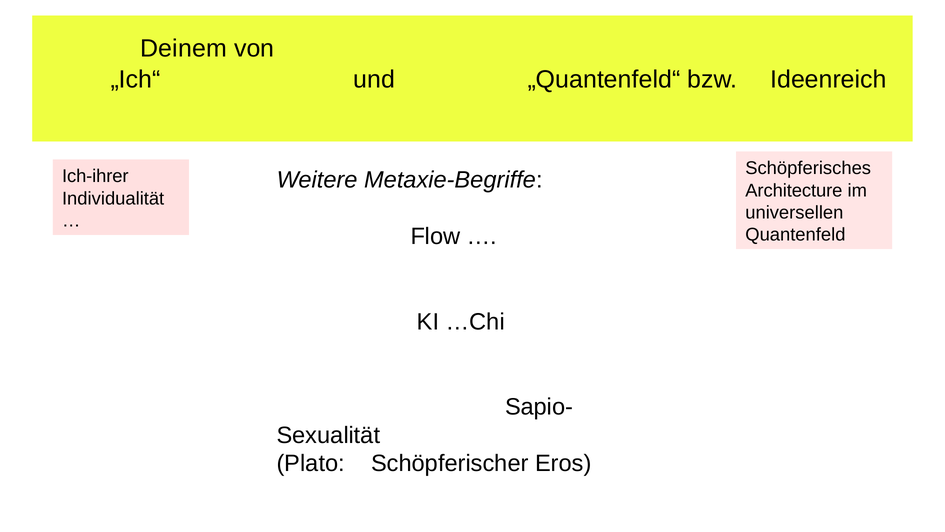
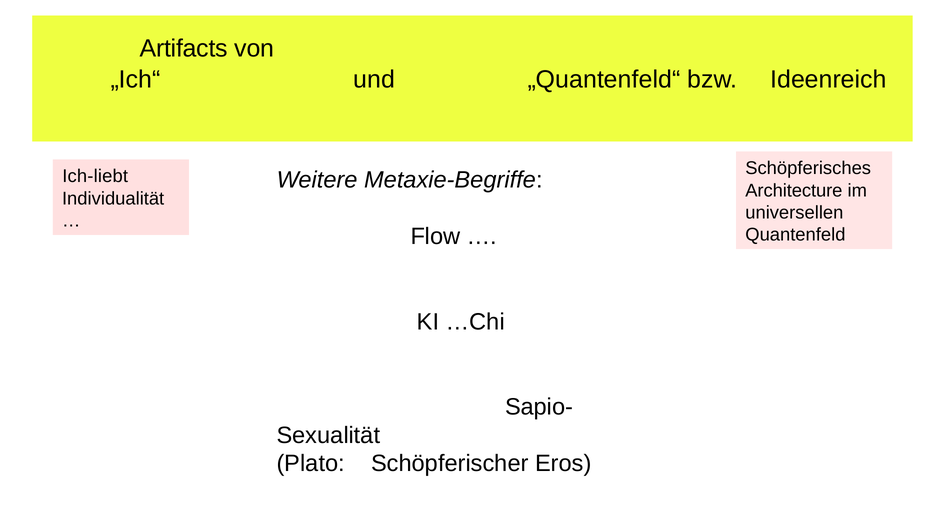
Deinem: Deinem -> Artifacts (184, 48)
Ich-ihrer: Ich-ihrer -> Ich-liebt (95, 176)
